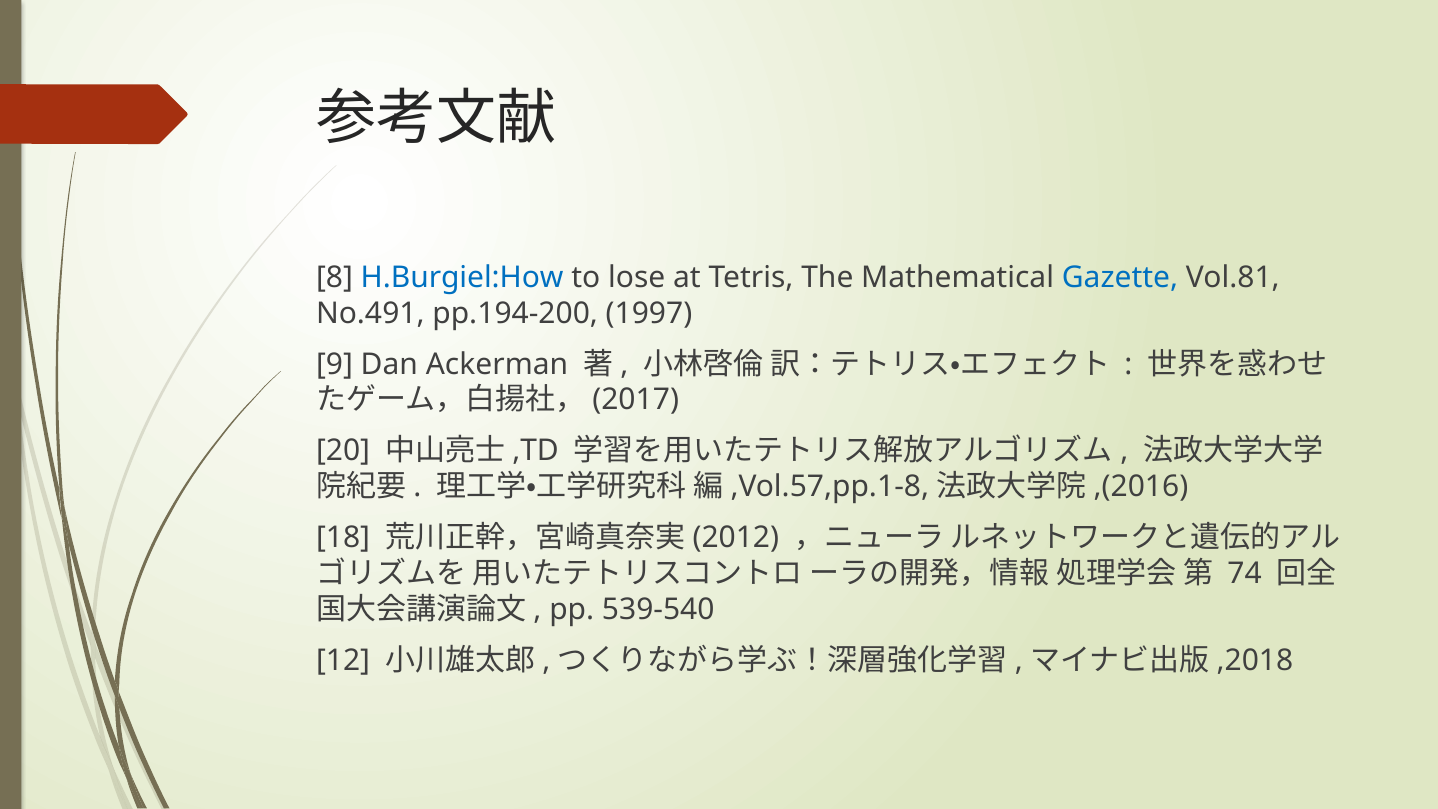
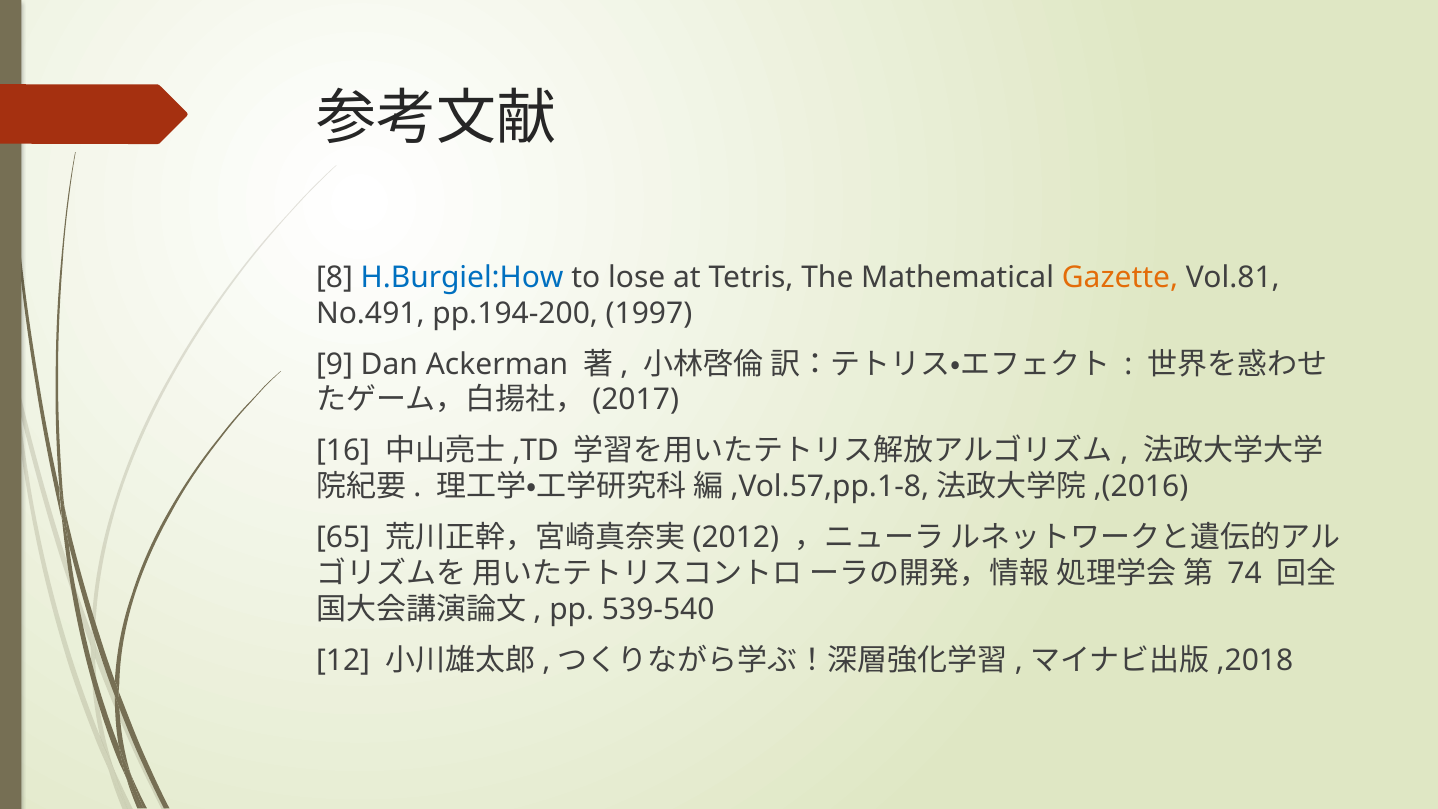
Gazette colour: blue -> orange (1120, 277)
20: 20 -> 16 (343, 451)
18: 18 -> 65 (343, 538)
